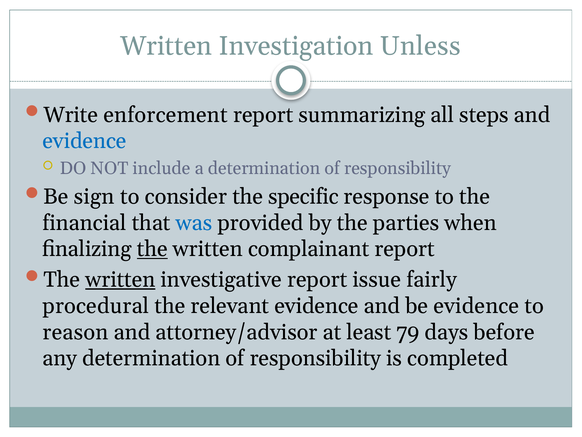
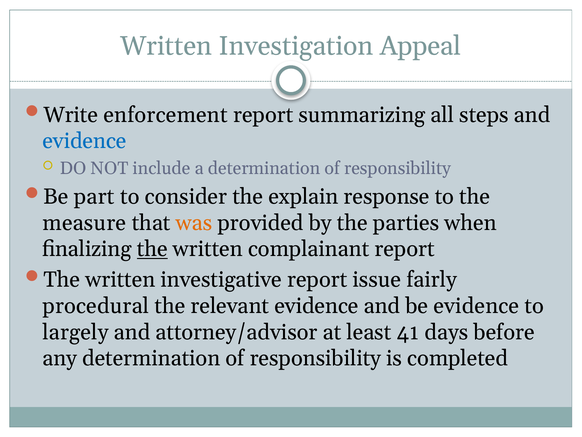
Unless: Unless -> Appeal (420, 46)
sign: sign -> part (94, 196)
specific: specific -> explain (303, 196)
financial: financial -> measure (84, 223)
was colour: blue -> orange (194, 223)
written underline: present -> none (120, 279)
reason: reason -> largely (75, 332)
79: 79 -> 41 (408, 332)
